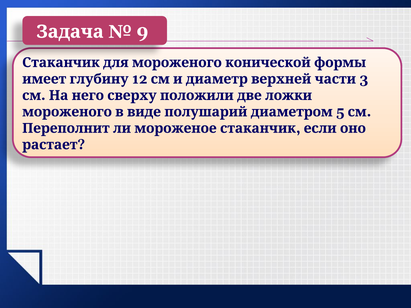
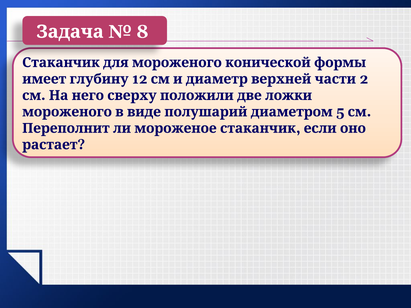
9: 9 -> 8 (142, 32)
3: 3 -> 2 (364, 79)
